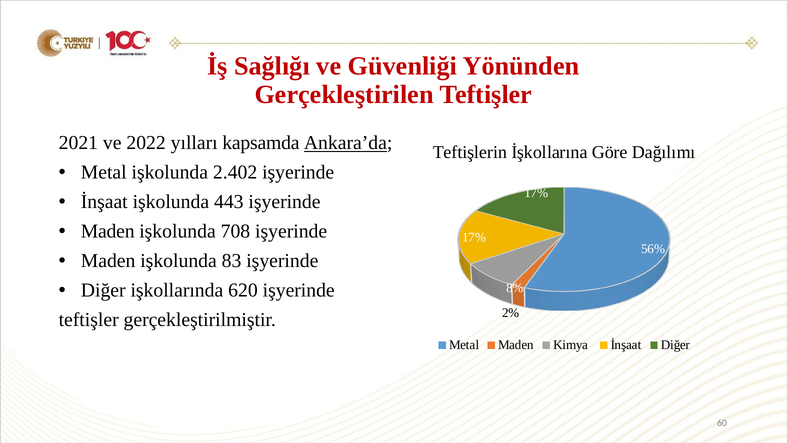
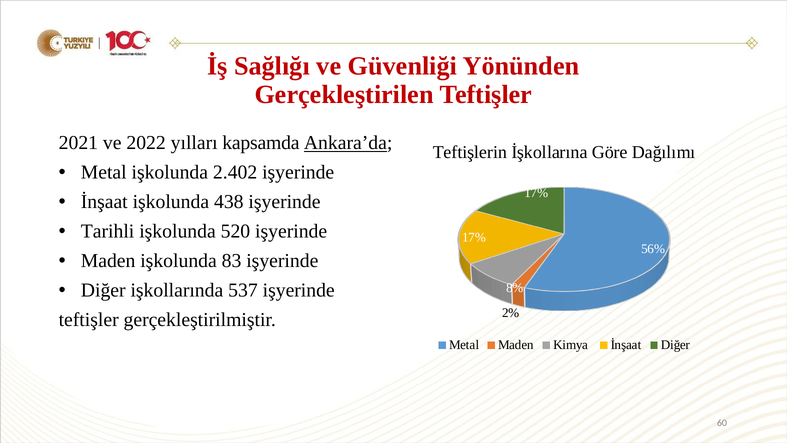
443: 443 -> 438 (229, 202)
Maden: Maden -> Tarihli (108, 231)
708: 708 -> 520 (235, 231)
620: 620 -> 537 (243, 290)
